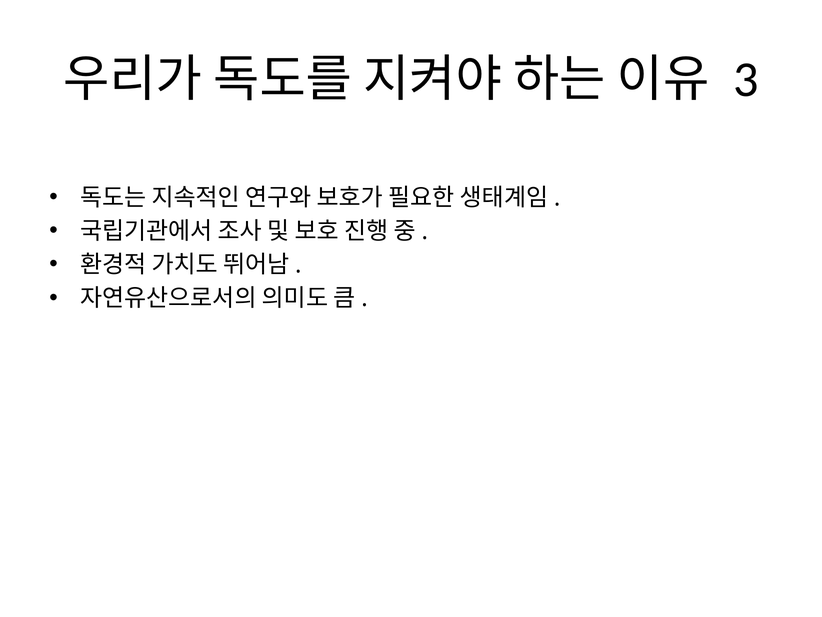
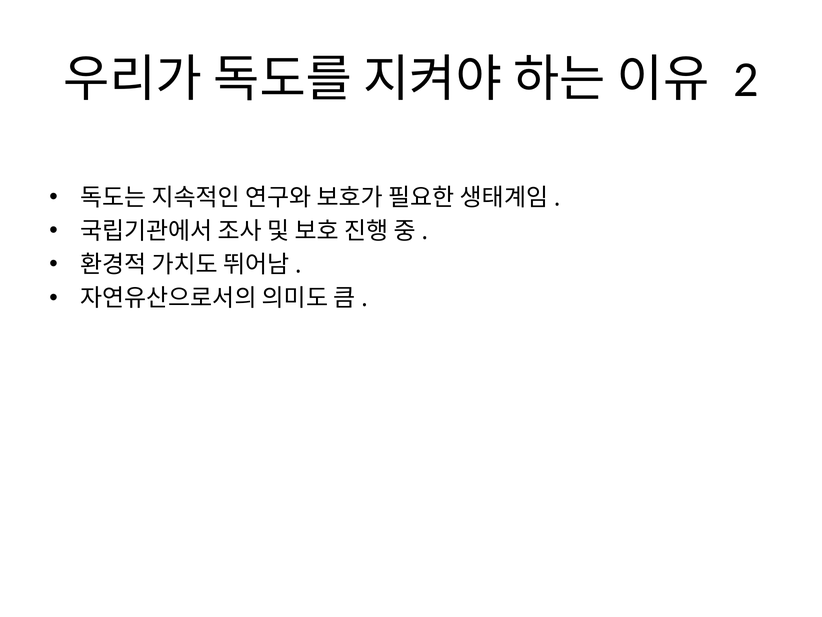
3: 3 -> 2 (746, 80)
